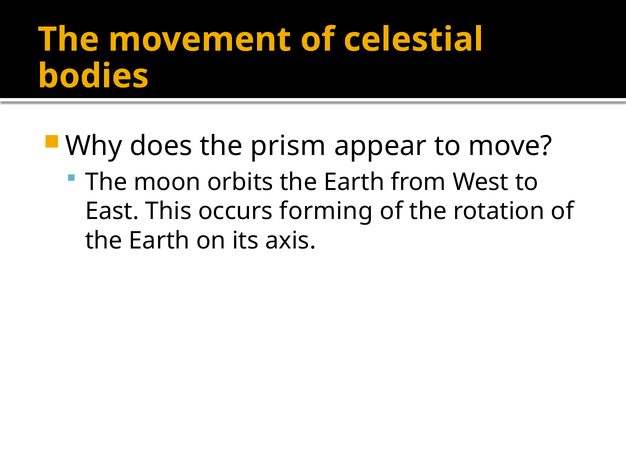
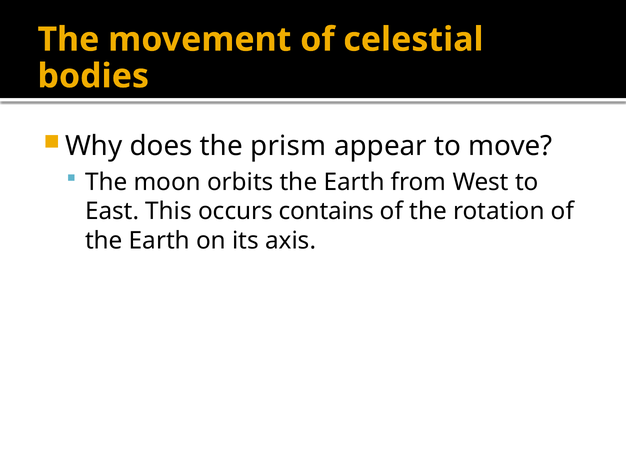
forming: forming -> contains (327, 212)
